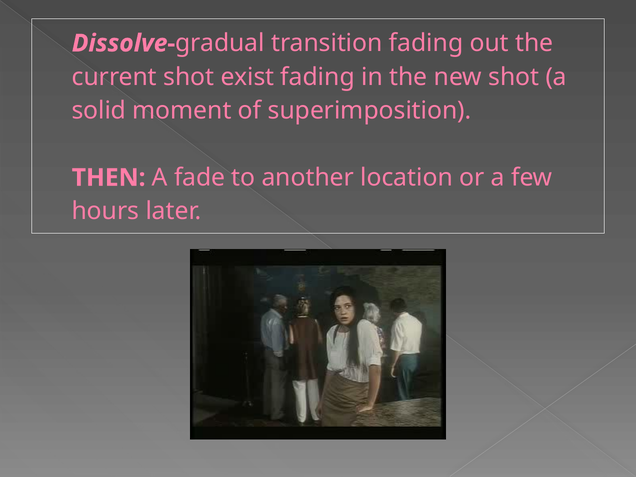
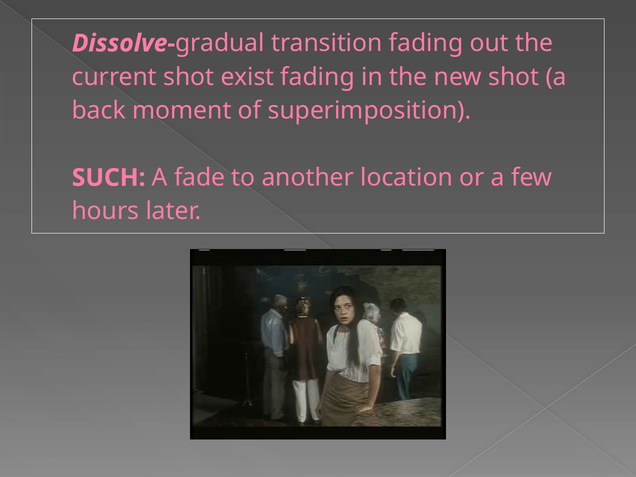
solid: solid -> back (99, 110)
THEN: THEN -> SUCH (109, 178)
